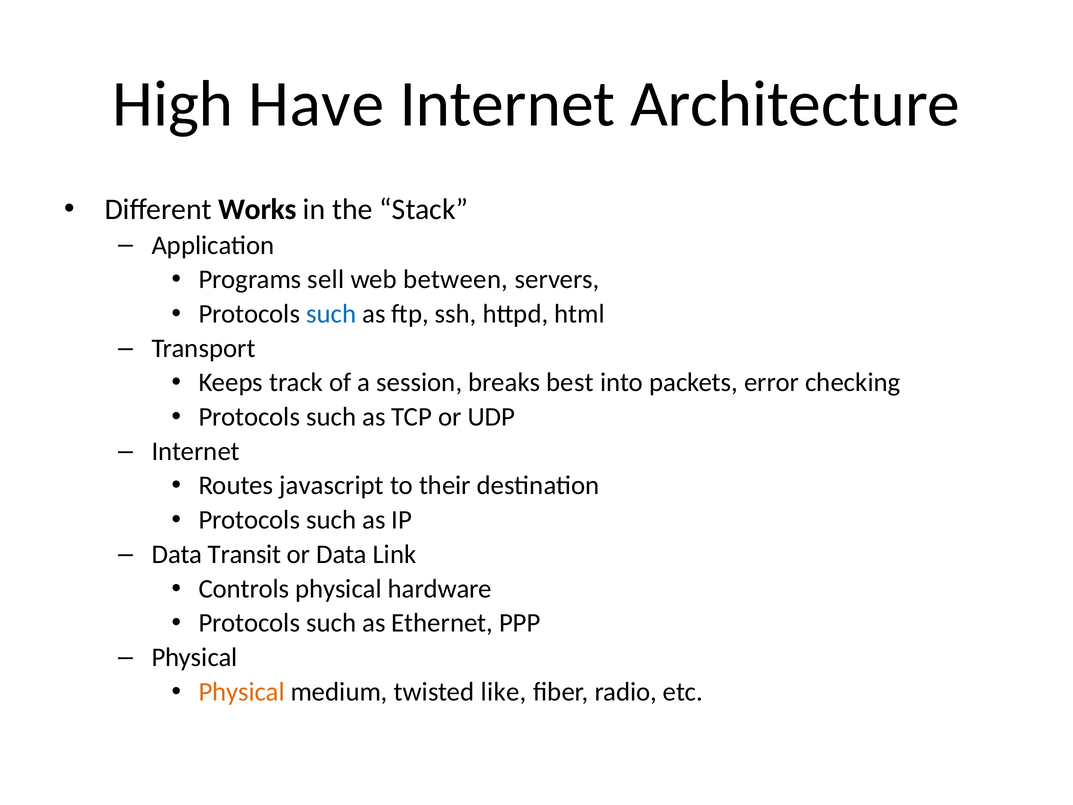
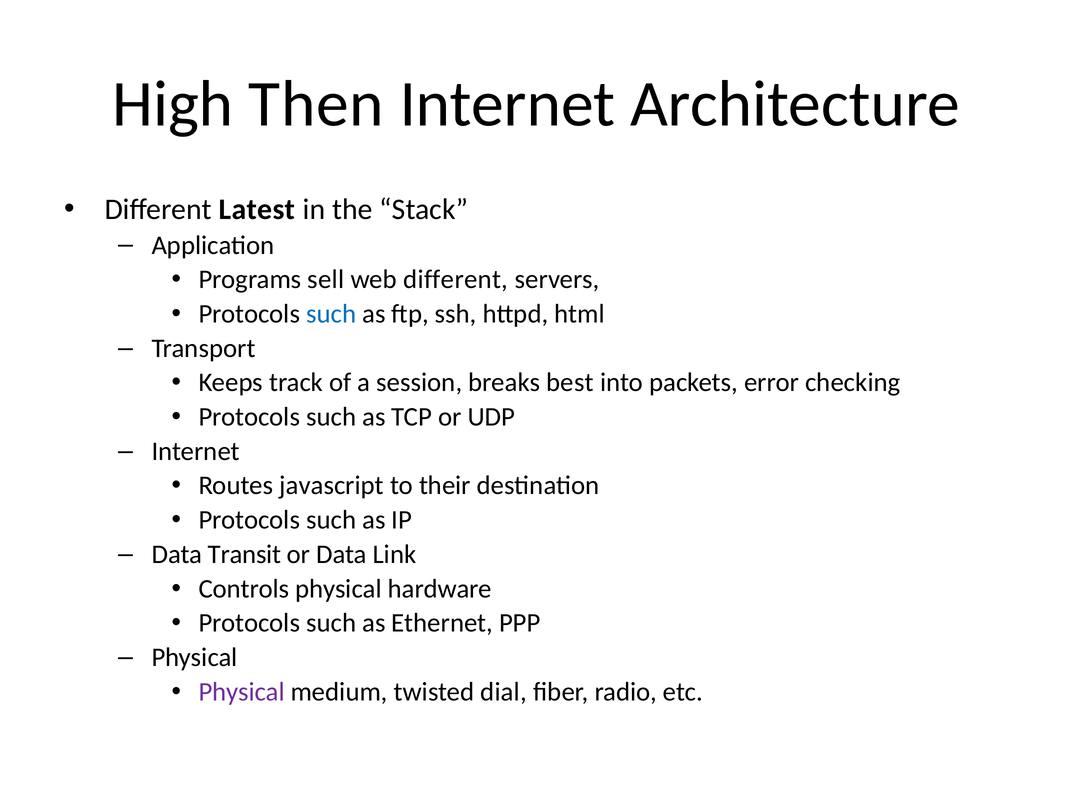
Have: Have -> Then (316, 104)
Works: Works -> Latest (257, 209)
web between: between -> different (456, 279)
Physical colour: orange -> purple (242, 692)
like: like -> dial (504, 692)
